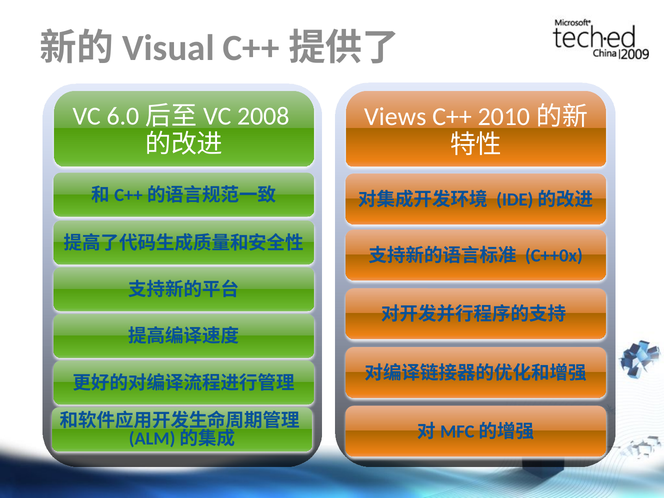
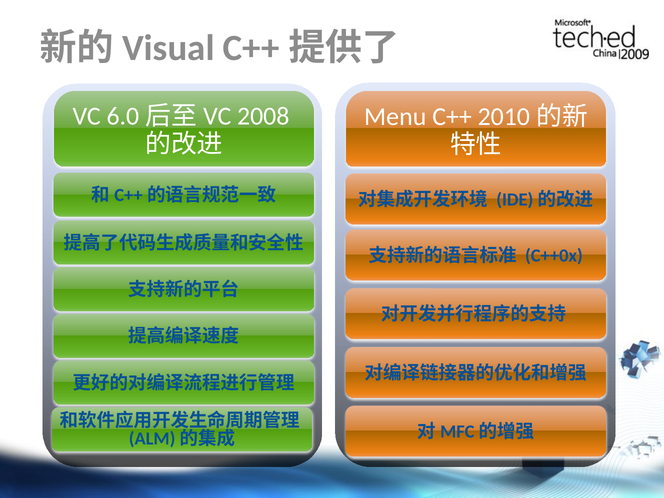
Views: Views -> Menu (395, 117)
